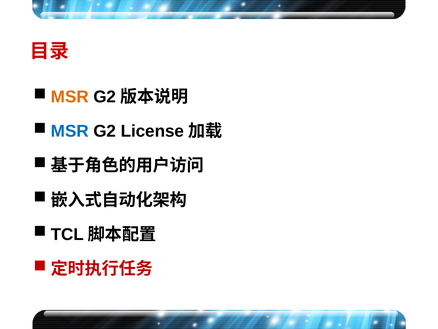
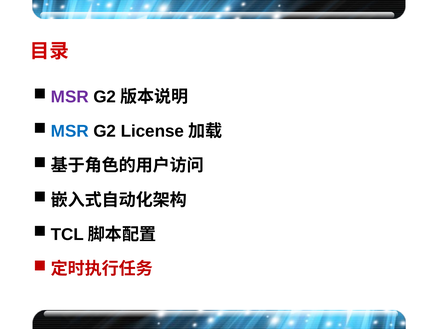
MSR colour: orange -> purple (70, 97)
